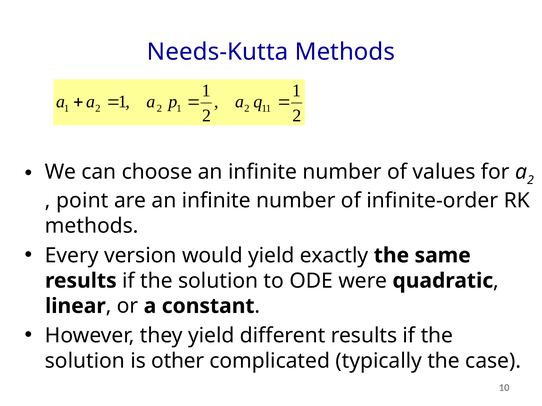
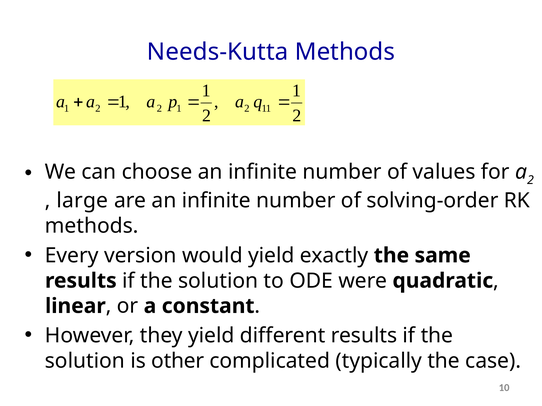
point: point -> large (82, 201)
infinite-order: infinite-order -> solving-order (432, 201)
